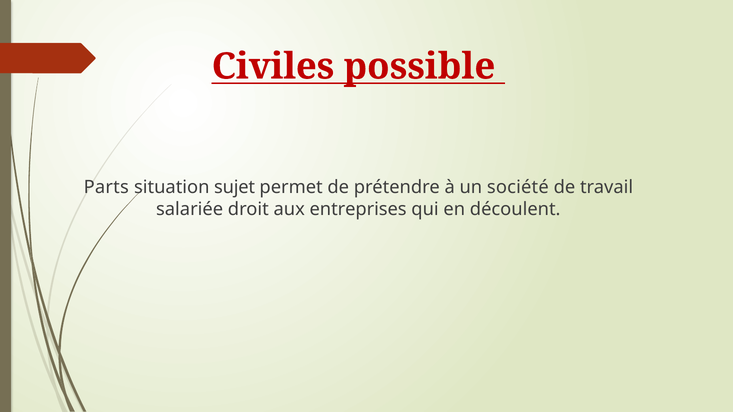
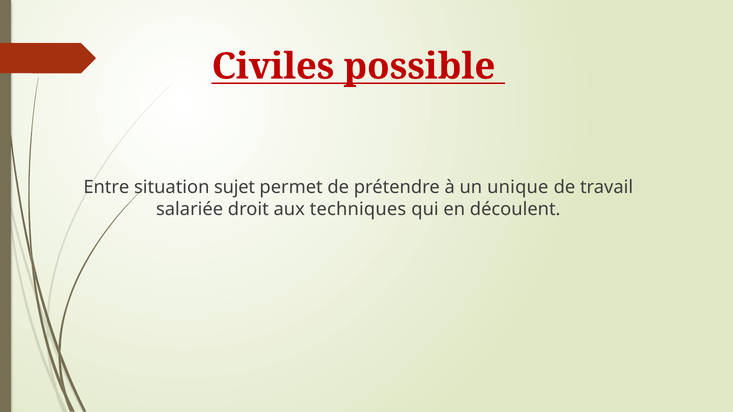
Parts: Parts -> Entre (106, 187)
société: société -> unique (518, 187)
entreprises: entreprises -> techniques (358, 209)
